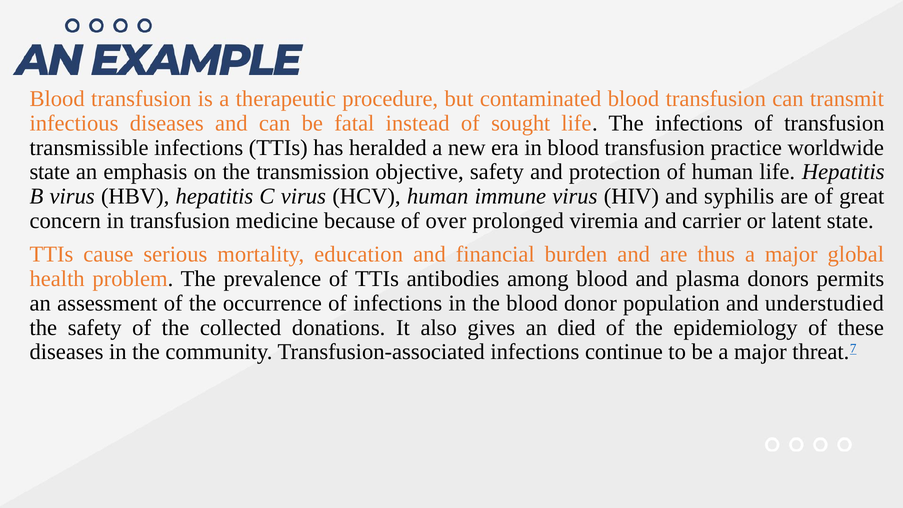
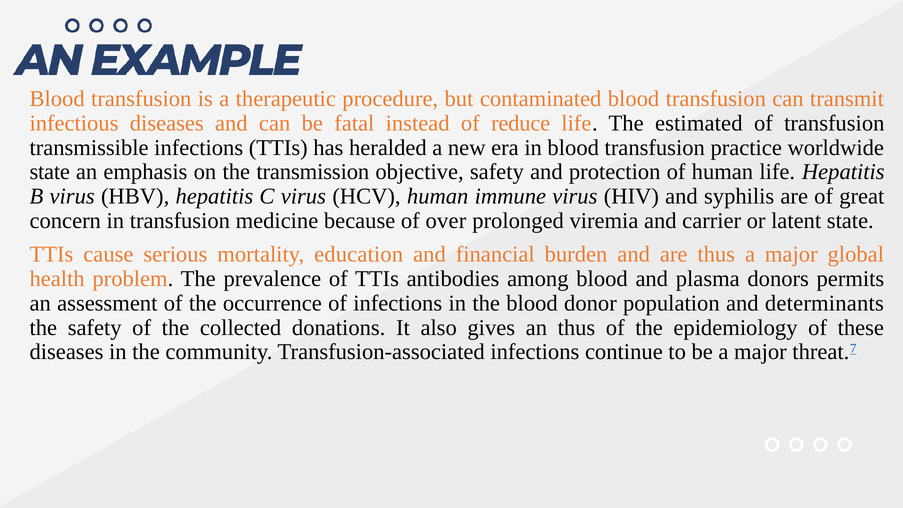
sought: sought -> reduce (521, 123)
The infections: infections -> estimated (699, 123)
understudied: understudied -> determinants (824, 303)
an died: died -> thus (576, 328)
